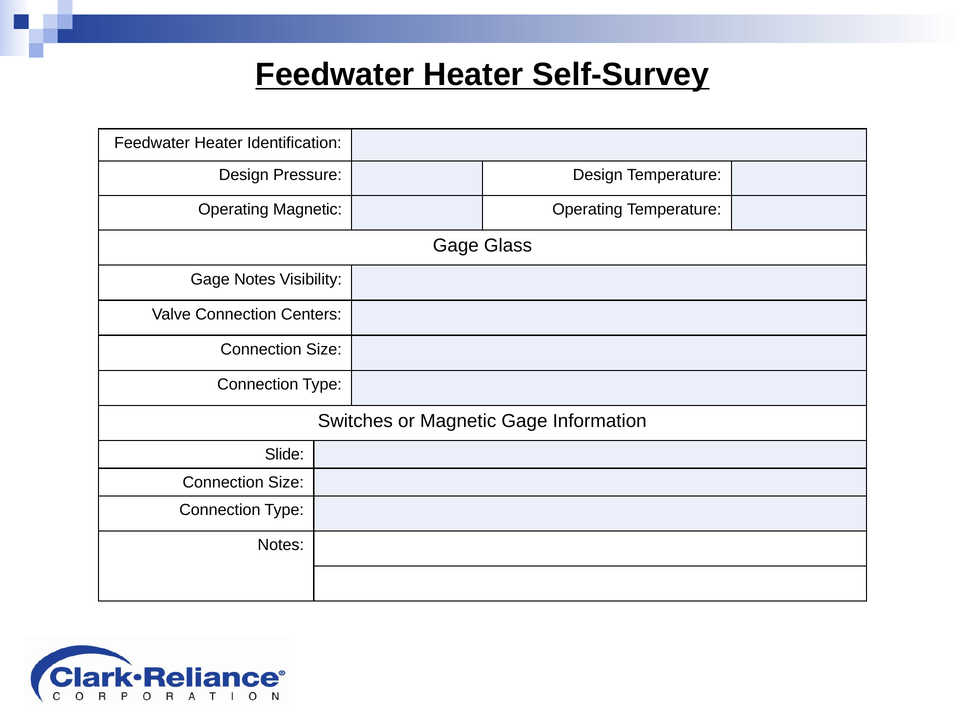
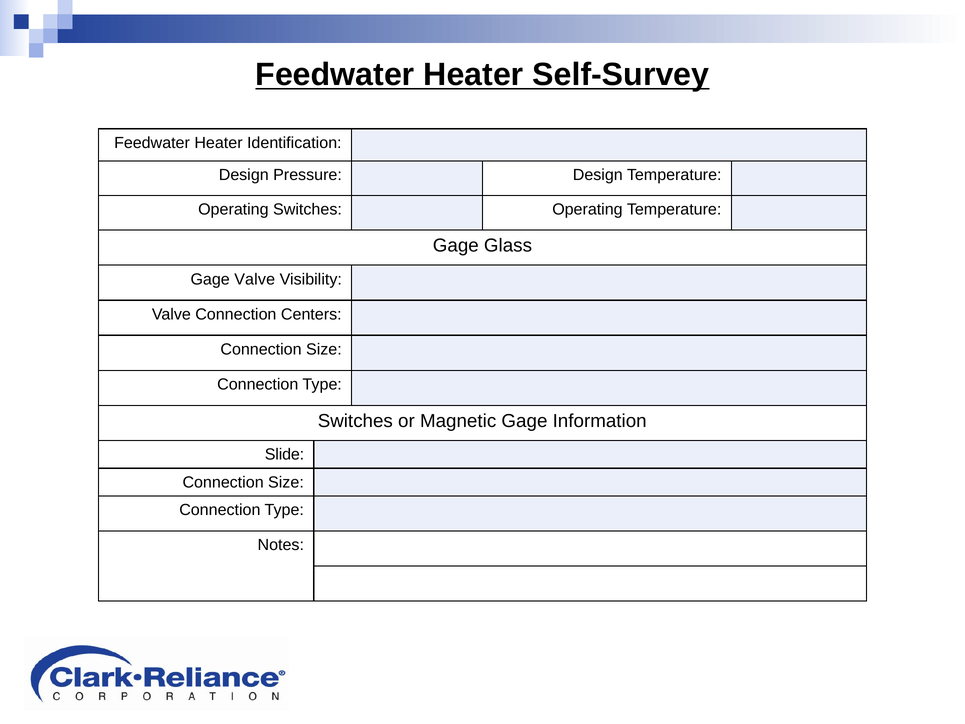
Operating Magnetic: Magnetic -> Switches (307, 210)
Gage Notes: Notes -> Valve (255, 279)
